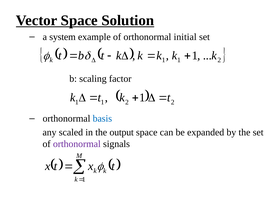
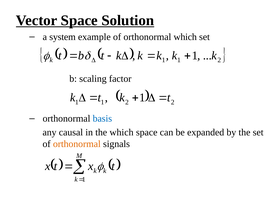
orthonormal initial: initial -> which (185, 37)
scaled: scaled -> causal (71, 133)
the output: output -> which (122, 133)
orthonormal colour: purple -> orange (77, 144)
